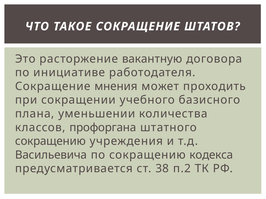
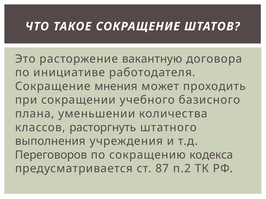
профоргана: профоргана -> расторгнуть (103, 128)
сокращению: сокращению -> выполнения (50, 142)
Васильевича: Васильевича -> Переговоров (51, 155)
38: 38 -> 87 (162, 169)
